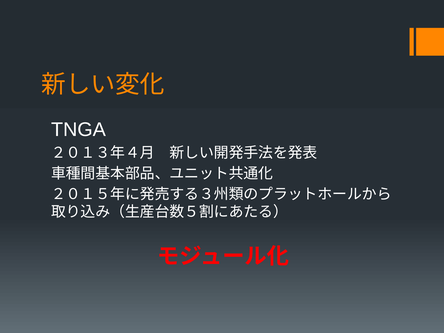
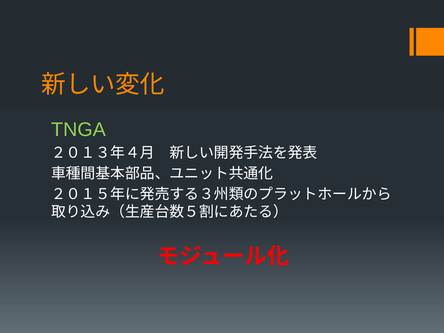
TNGA colour: white -> light green (78, 130)
